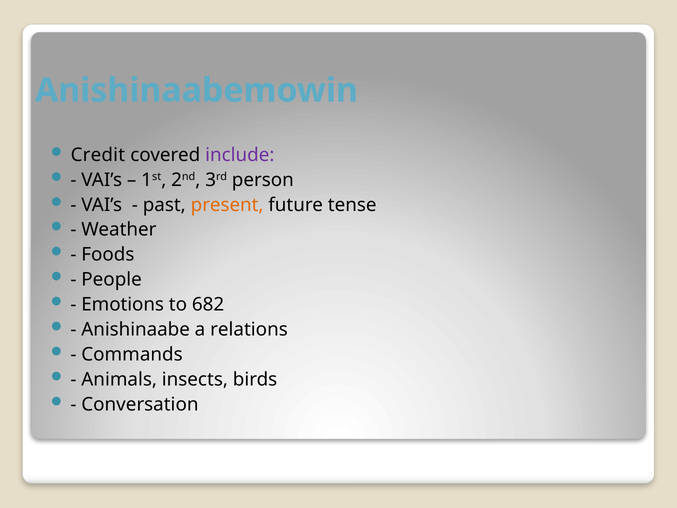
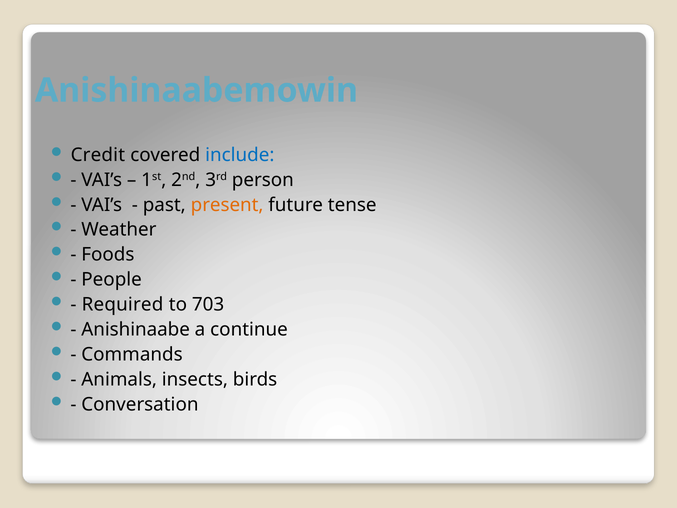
include colour: purple -> blue (240, 155)
Emotions: Emotions -> Required (123, 304)
682: 682 -> 703 (208, 304)
relations: relations -> continue (249, 329)
